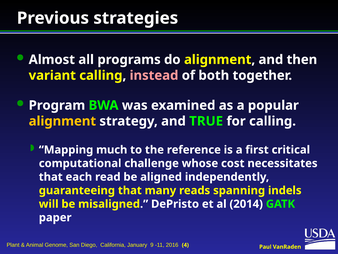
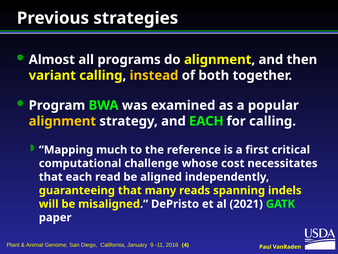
instead colour: pink -> yellow (154, 75)
and TRUE: TRUE -> EACH (206, 121)
2014: 2014 -> 2021 (246, 204)
